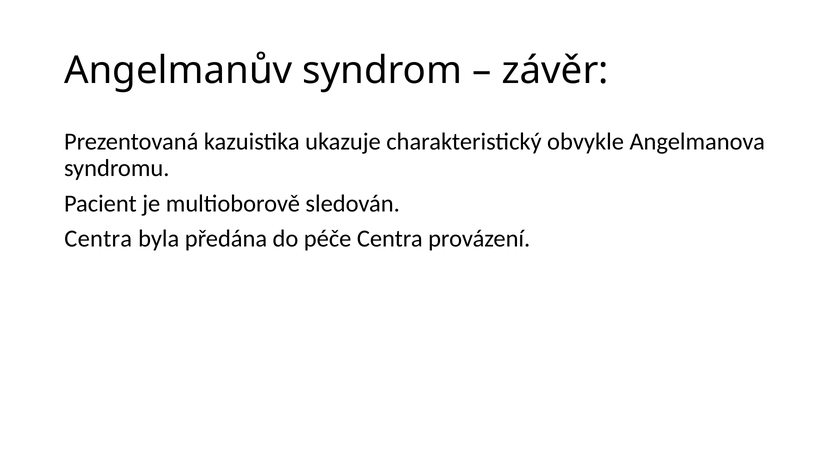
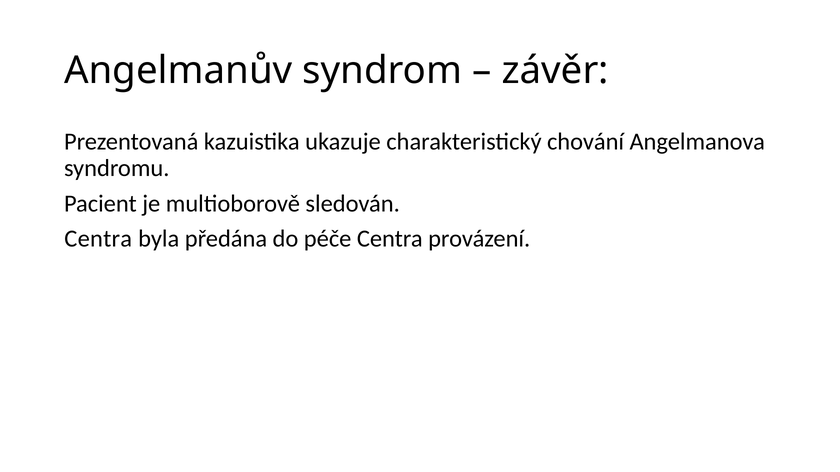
obvykle: obvykle -> chování (586, 142)
